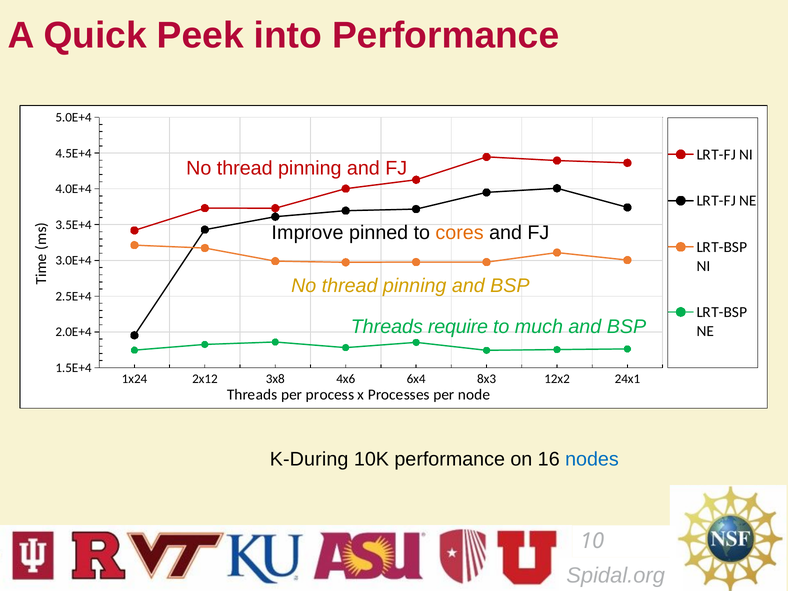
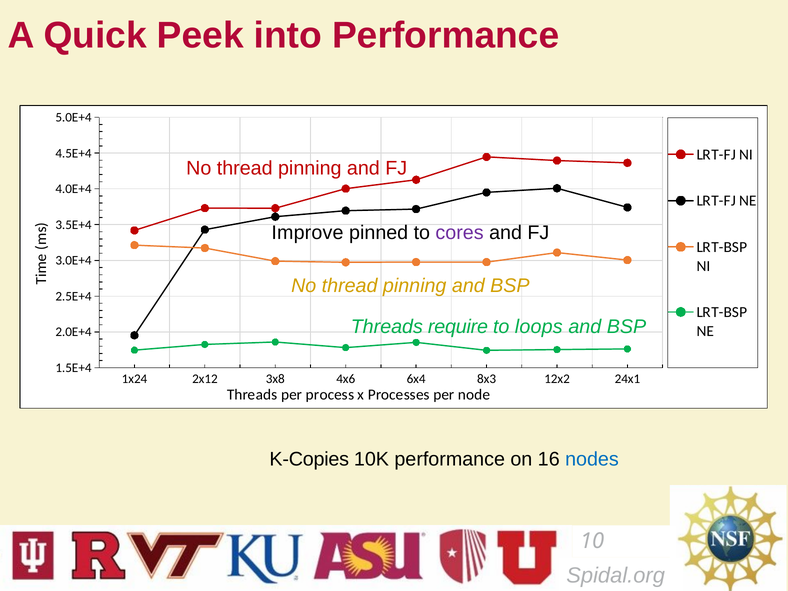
cores colour: orange -> purple (460, 233)
much: much -> loops (539, 327)
K-During: K-During -> K-Copies (309, 459)
